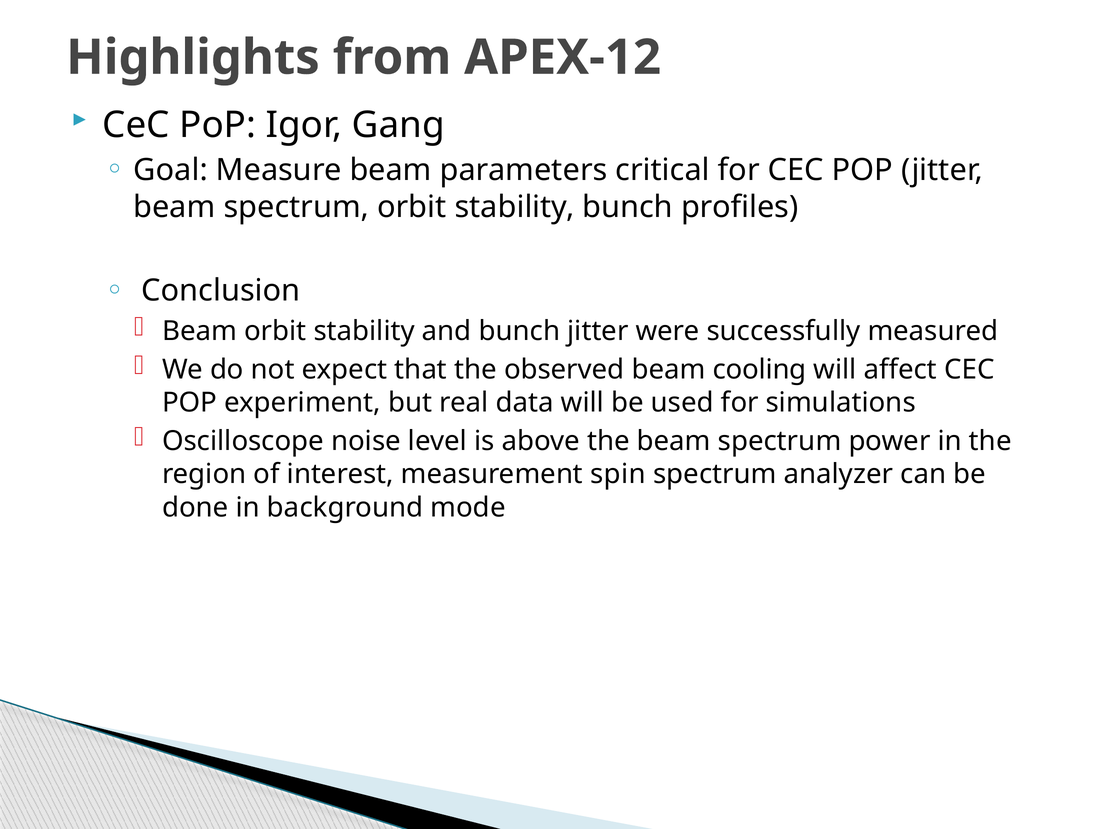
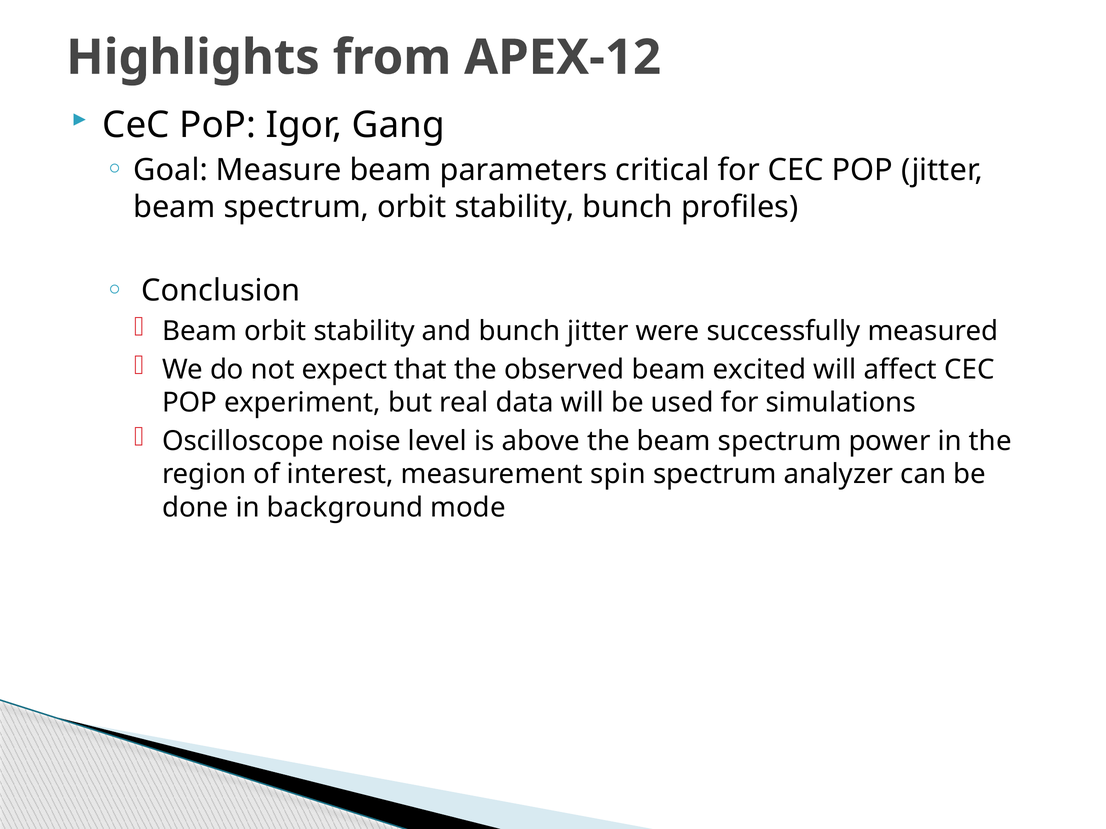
cooling: cooling -> excited (759, 370)
